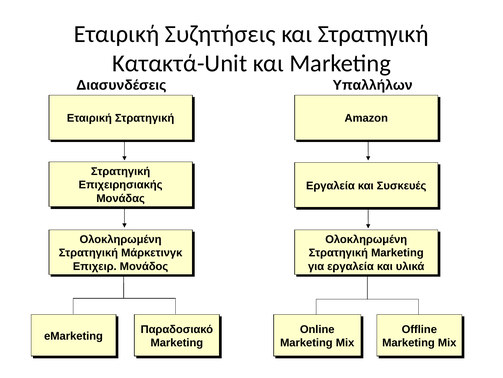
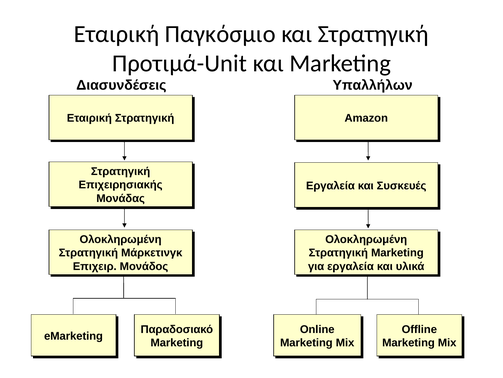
Συζητήσεις: Συζητήσεις -> Παγκόσμιο (220, 34)
Κατακτά-Unit: Κατακτά-Unit -> Προτιμά-Unit (180, 63)
